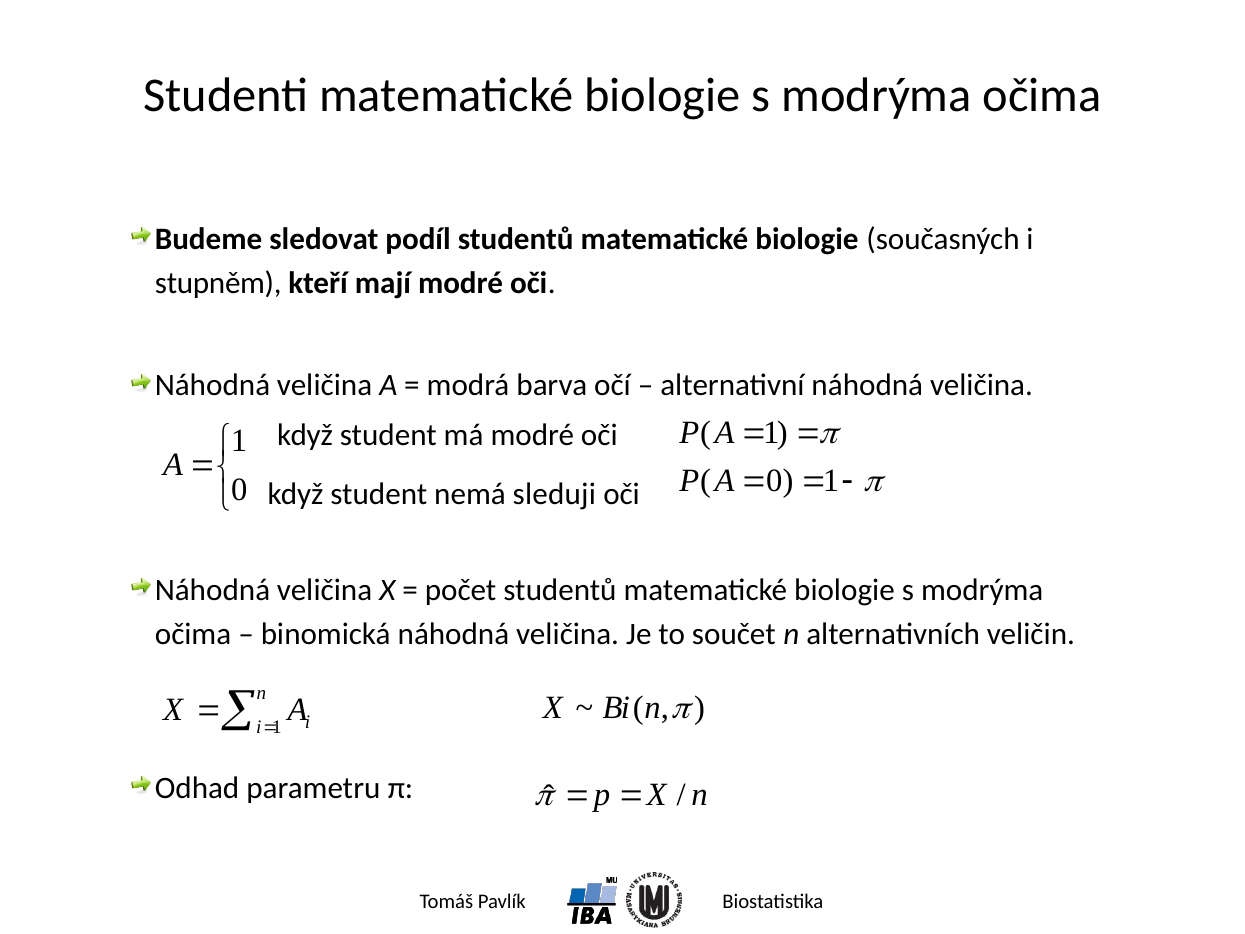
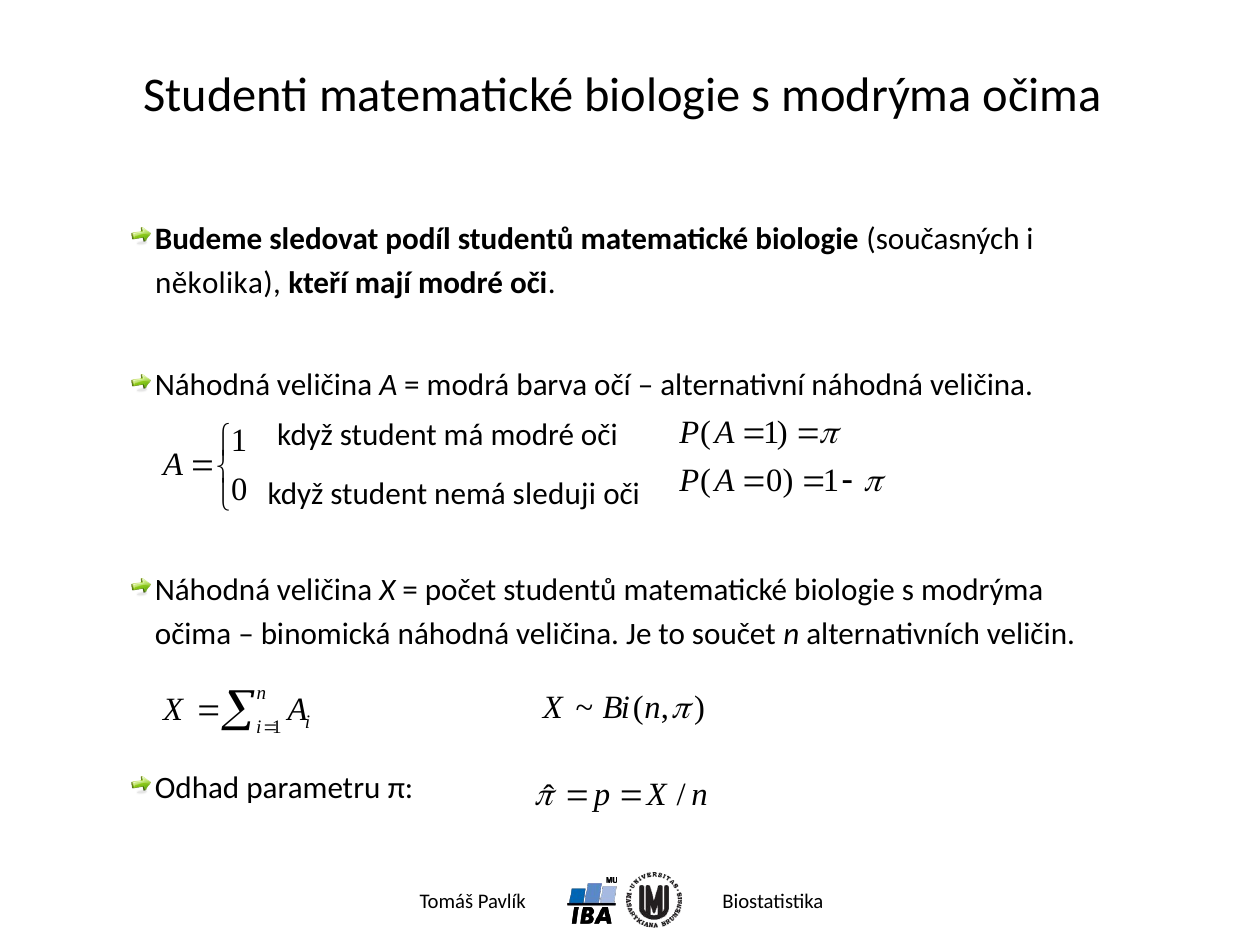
stupněm: stupněm -> několika (218, 284)
